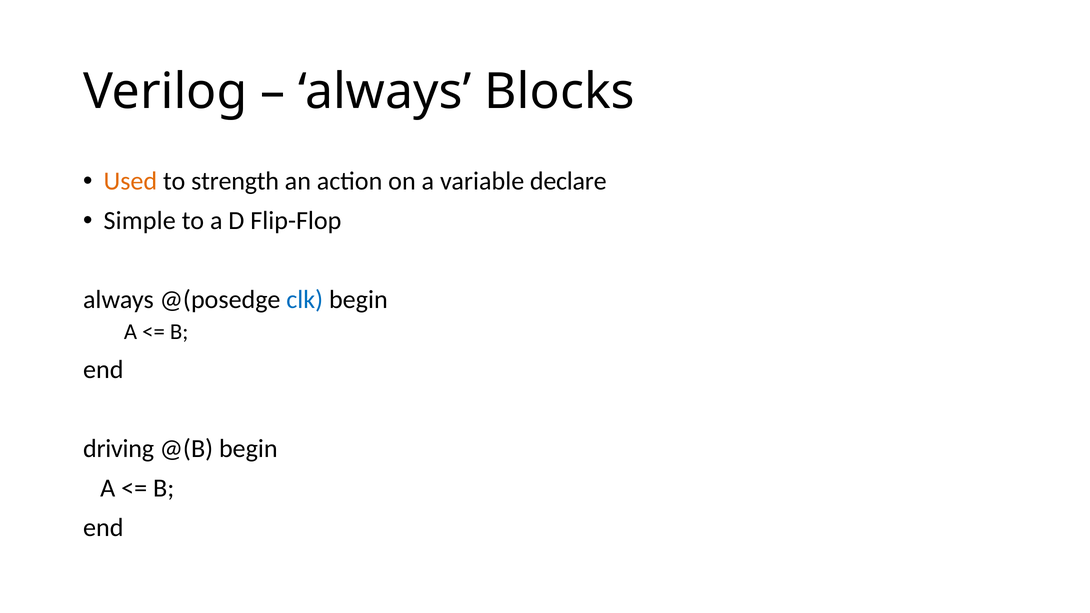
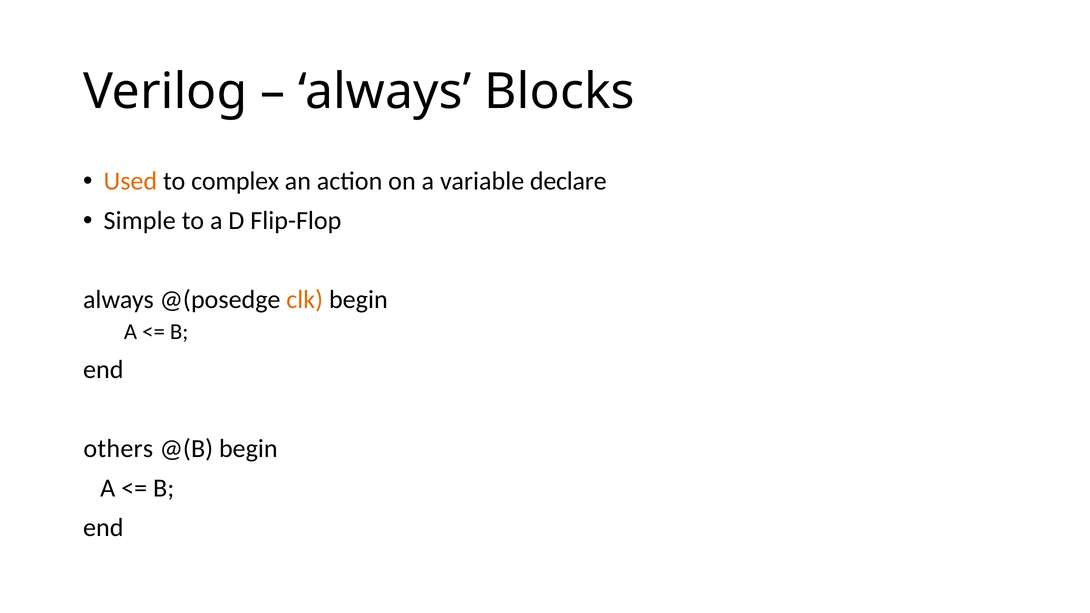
strength: strength -> complex (235, 181)
clk colour: blue -> orange (305, 300)
driving: driving -> others (118, 449)
